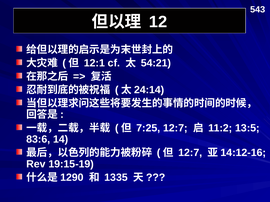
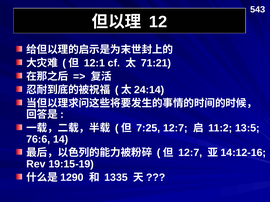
54:21: 54:21 -> 71:21 (156, 63)
83:6: 83:6 -> 76:6 (38, 140)
